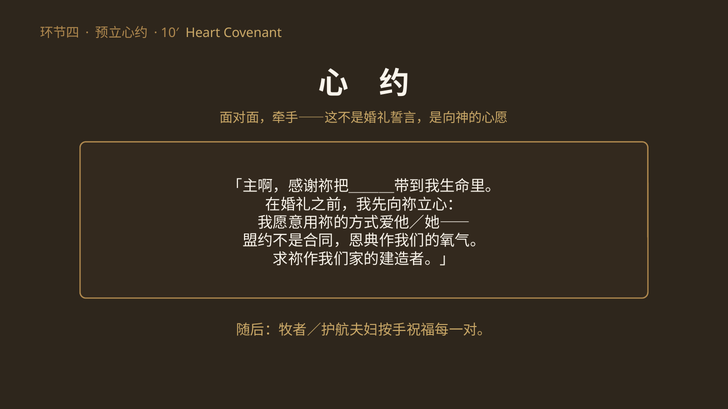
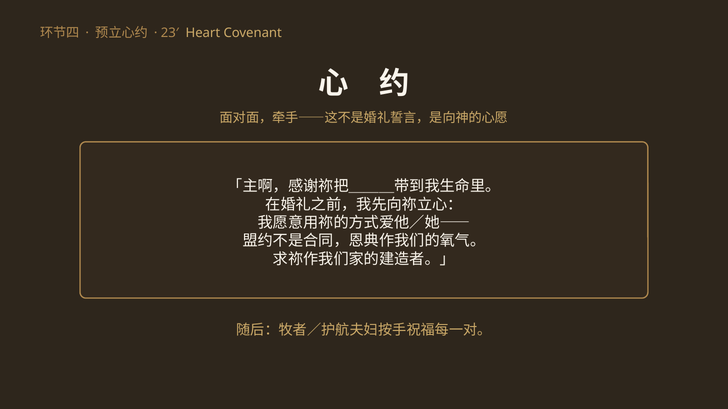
10′: 10′ -> 23′ (170, 33)
